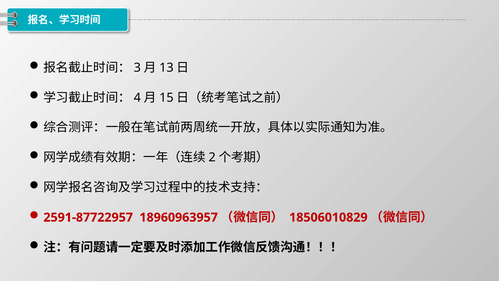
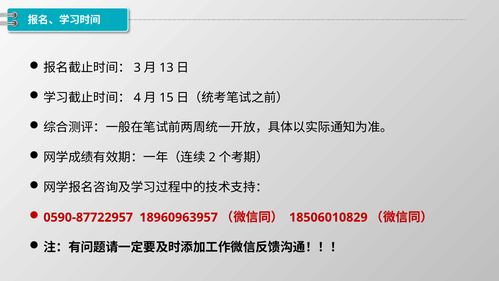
2591-87722957: 2591-87722957 -> 0590-87722957 (88, 217)
